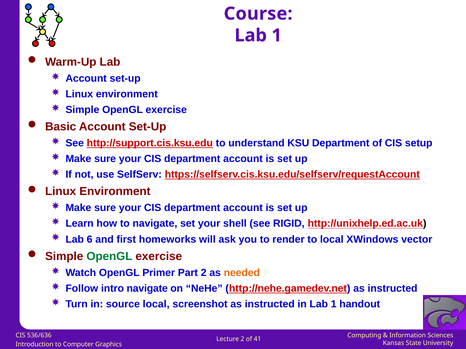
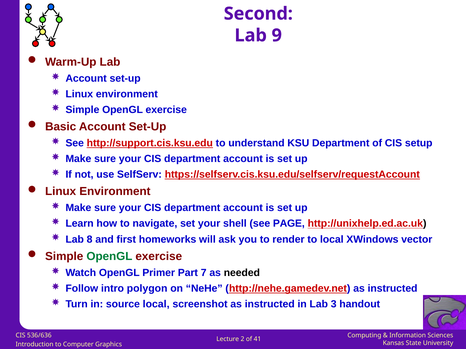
Course: Course -> Second (258, 14)
1: 1 -> 9 (277, 35)
RIGID: RIGID -> PAGE (289, 224)
6: 6 -> 8 (90, 240)
Part 2: 2 -> 7 (204, 273)
needed colour: orange -> black (242, 273)
intro navigate: navigate -> polygon (147, 289)
in Lab 1: 1 -> 3 (334, 304)
